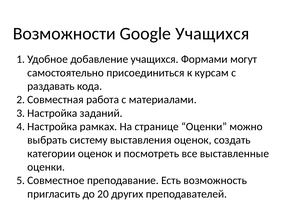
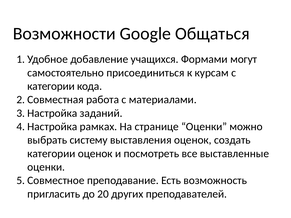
Google Учащихся: Учащихся -> Общаться (212, 34)
раздавать: раздавать -> категории (51, 86)
